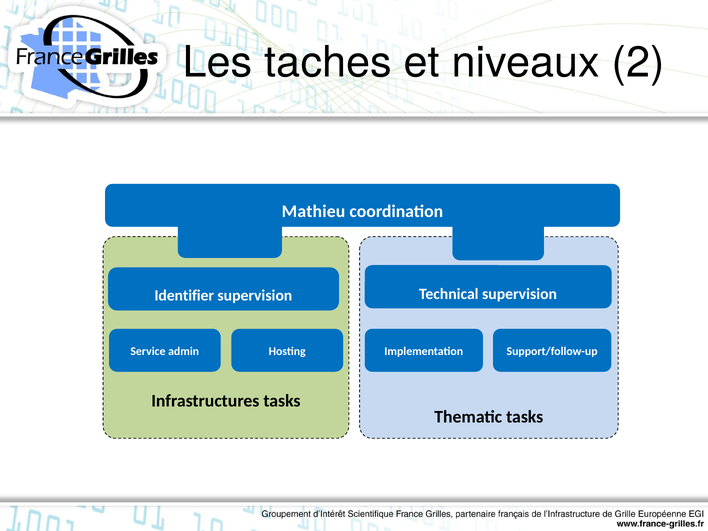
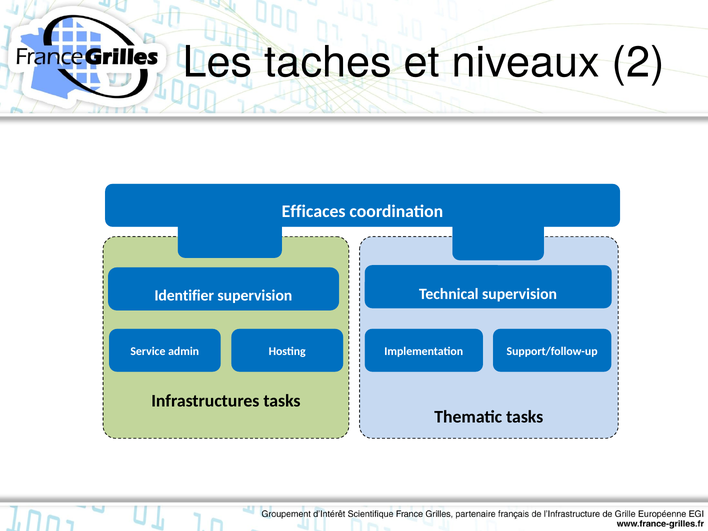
Mathieu: Mathieu -> Efficaces (314, 211)
